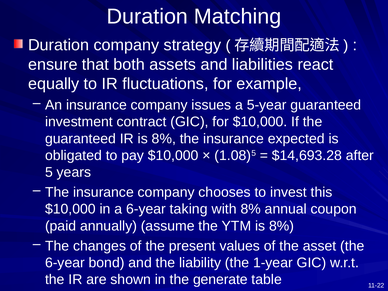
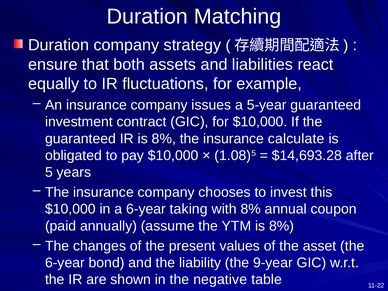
expected: expected -> calculate (296, 139)
1-year: 1-year -> 9-year (273, 263)
generate: generate -> negative (220, 280)
